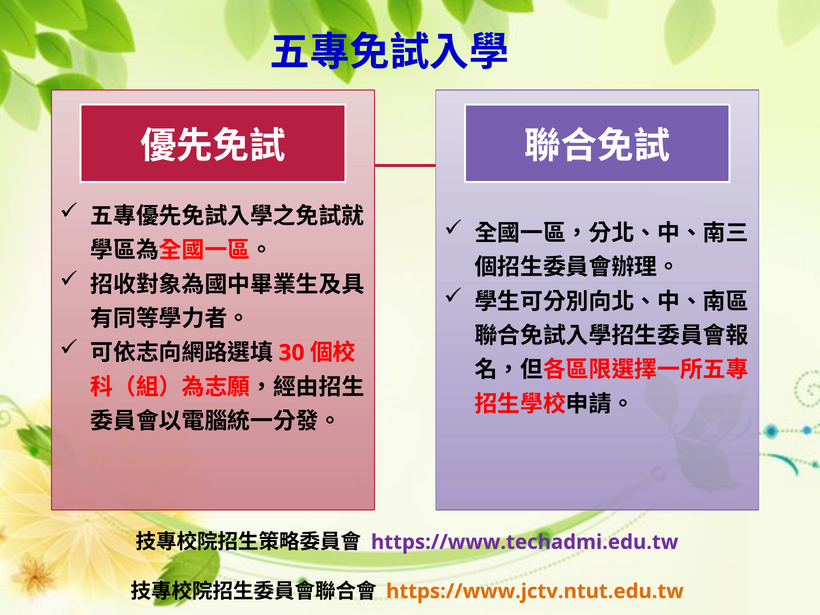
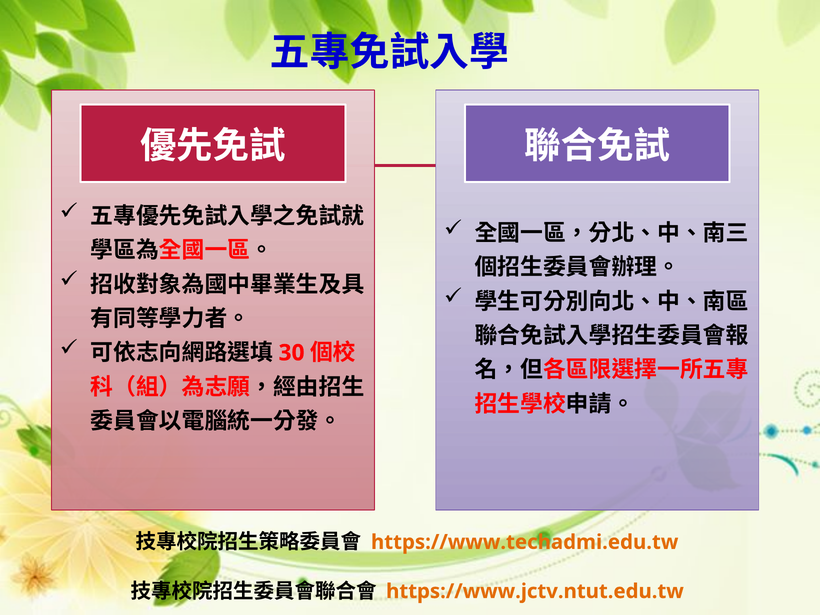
https://www.techadmi.edu.tw colour: purple -> orange (525, 542)
